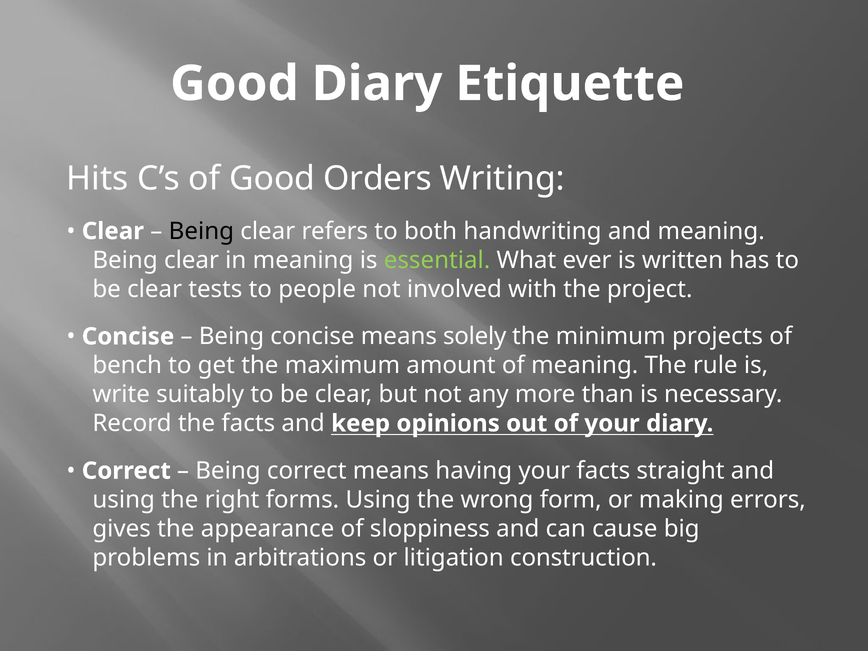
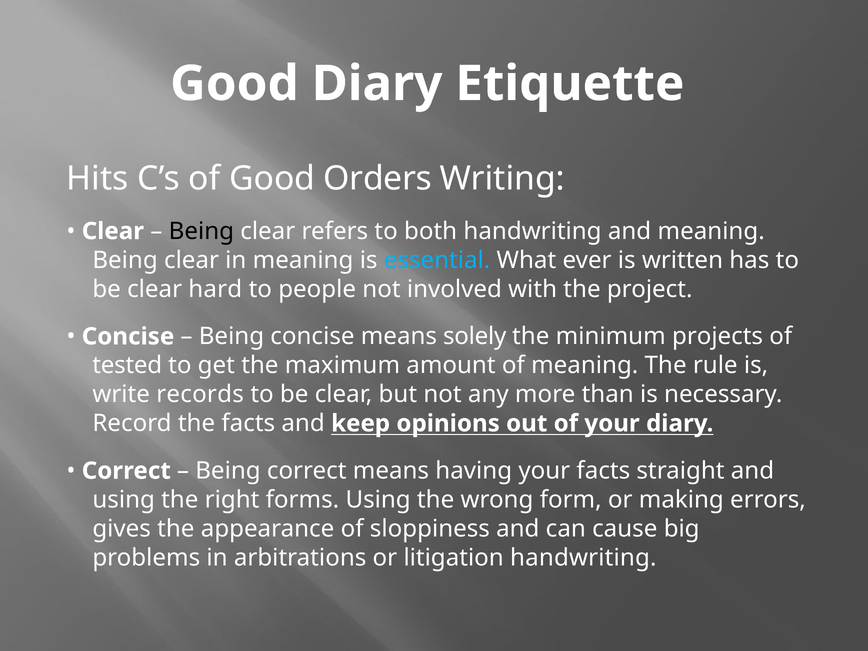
essential colour: light green -> light blue (437, 260)
tests: tests -> hard (215, 289)
bench: bench -> tested (127, 365)
suitably: suitably -> records (200, 394)
litigation construction: construction -> handwriting (583, 558)
